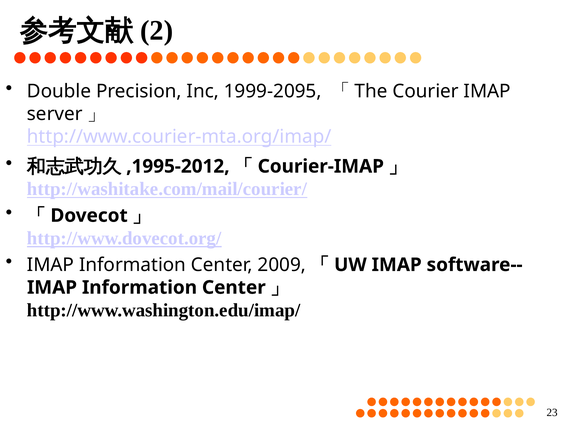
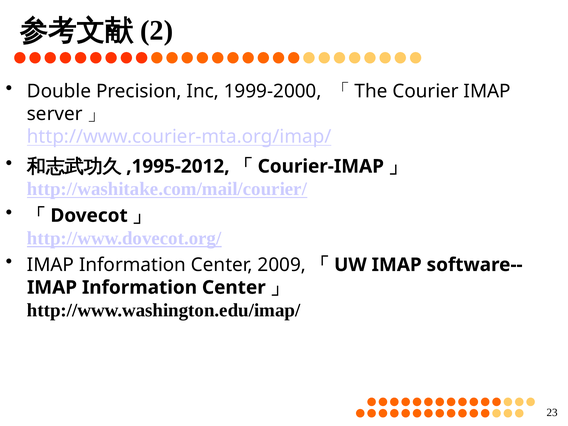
1999-2095: 1999-2095 -> 1999-2000 (273, 91)
